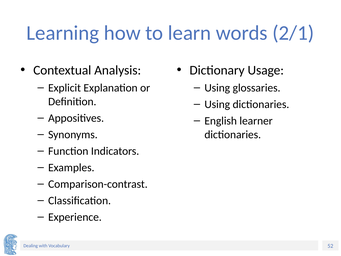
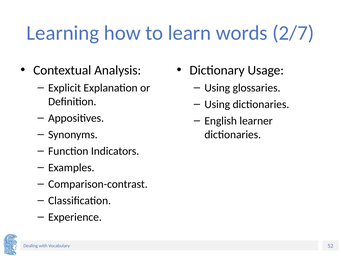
2/1: 2/1 -> 2/7 (293, 33)
